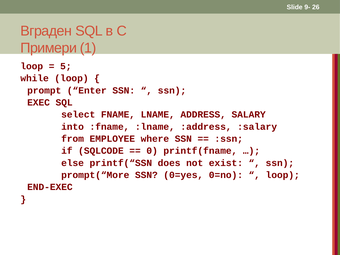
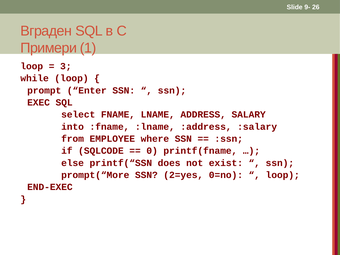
5: 5 -> 3 (66, 66)
0=yes: 0=yes -> 2=yes (183, 175)
